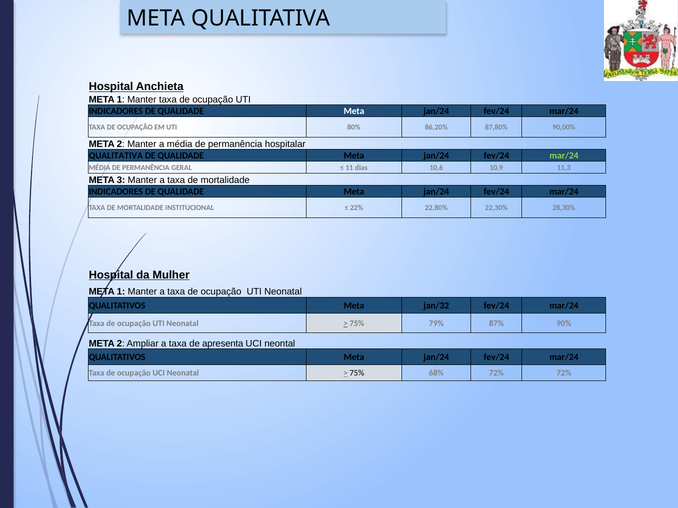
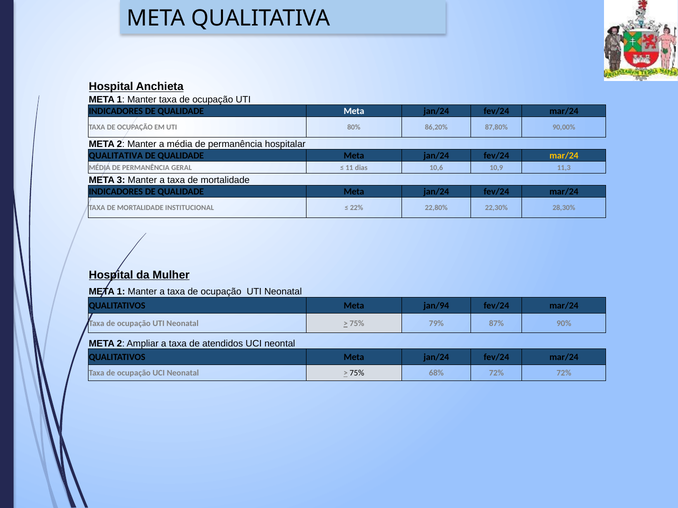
mar/24 colour: light green -> yellow (564, 156)
jan/32: jan/32 -> jan/94 (436, 306)
apresenta: apresenta -> atendidos (223, 344)
